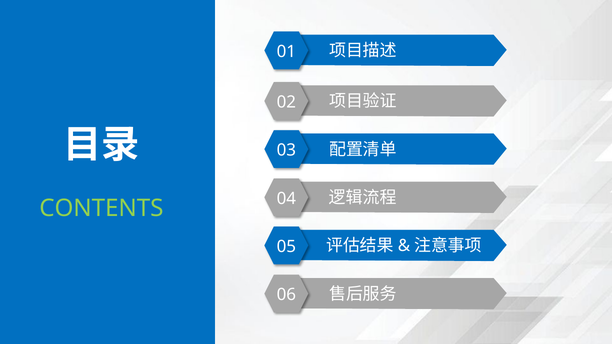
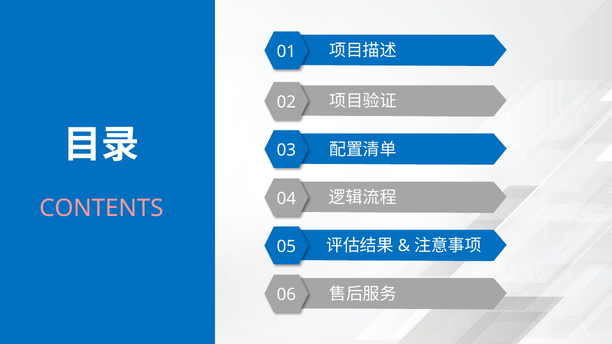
CONTENTS colour: light green -> pink (101, 208)
